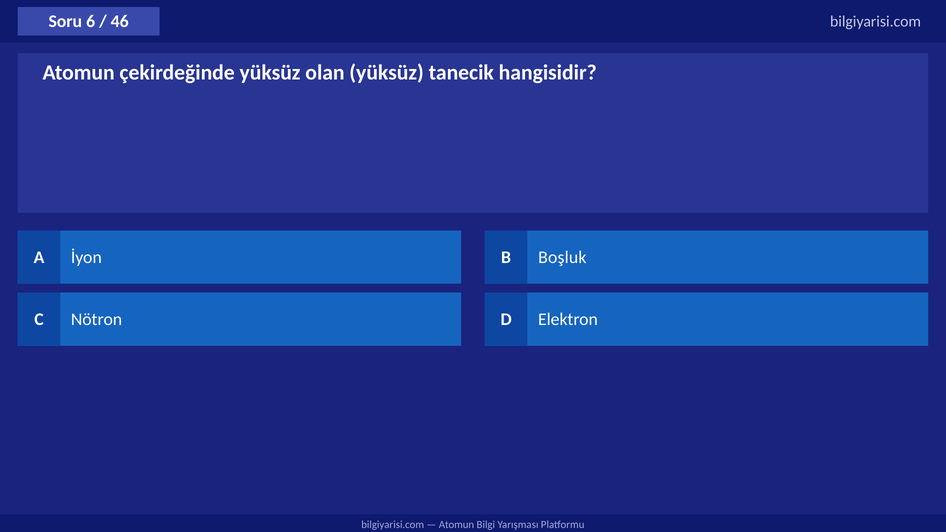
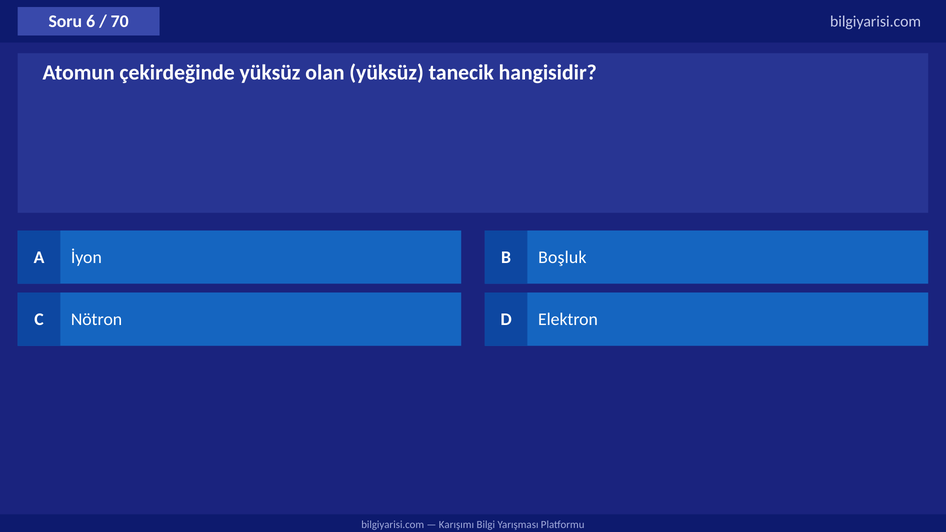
46: 46 -> 70 (120, 22)
Atomun: Atomun -> Karışımı (456, 525)
